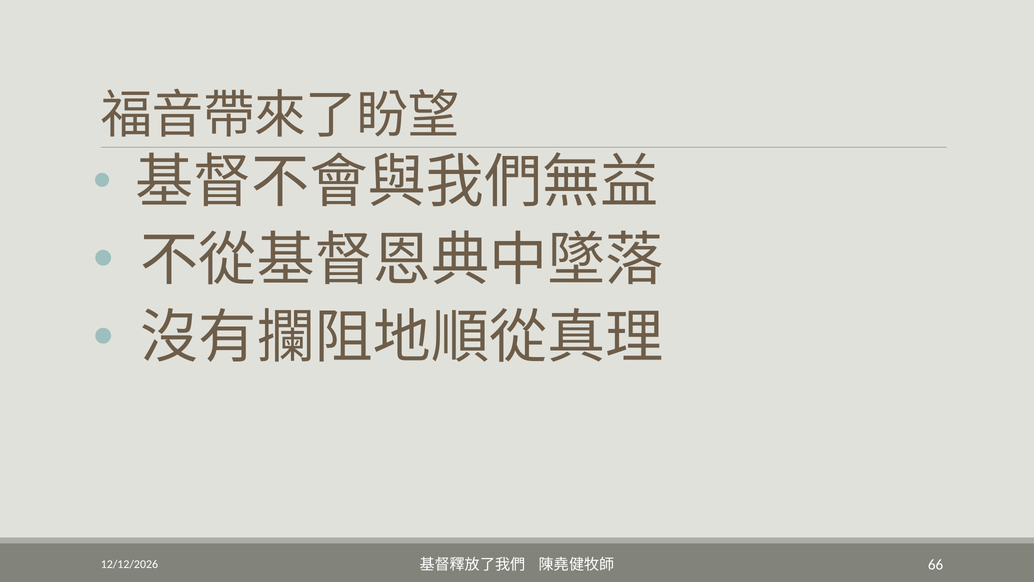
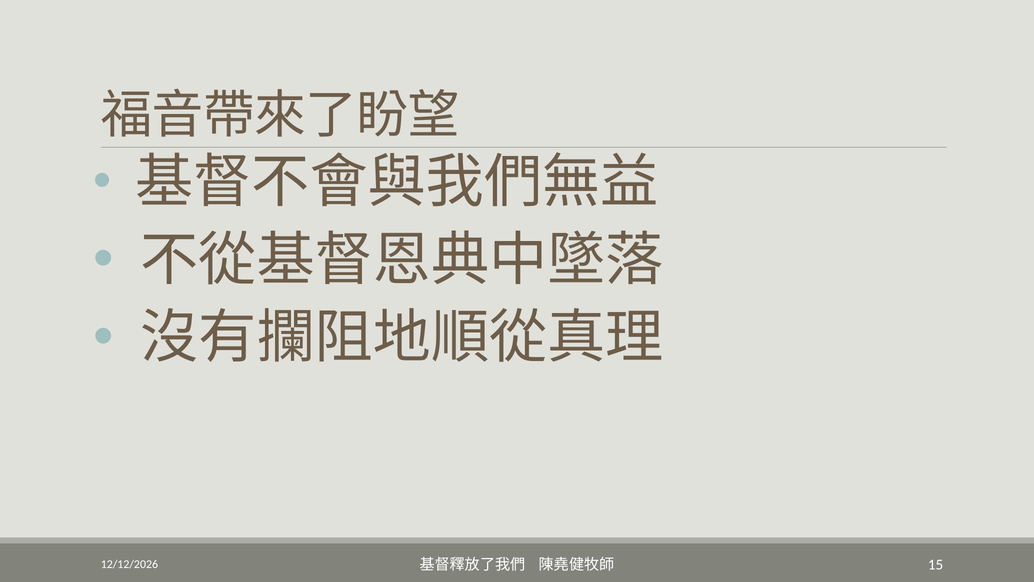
66: 66 -> 15 (936, 564)
